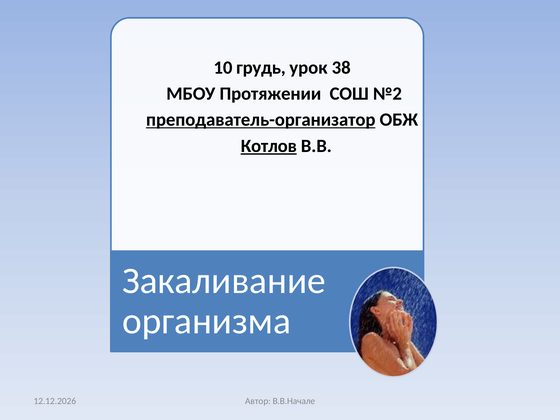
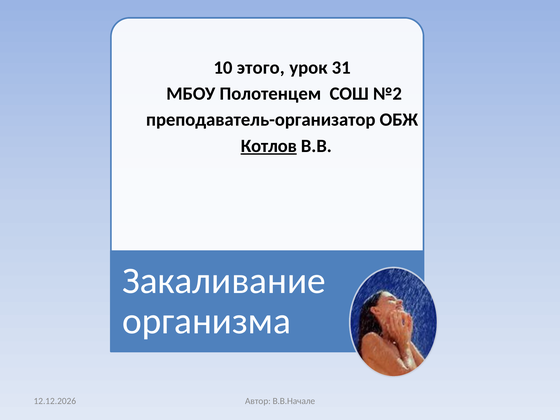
грудь: грудь -> этого (261, 68)
38: 38 -> 31 (341, 68)
Протяжении: Протяжении -> Полотенцем (270, 94)
преподаватель-организатор underline: present -> none (261, 120)
